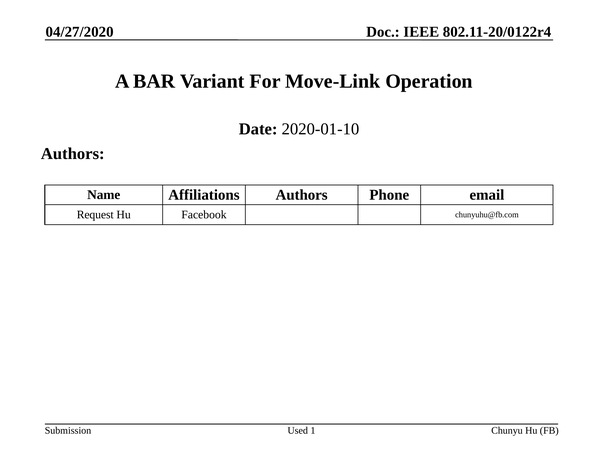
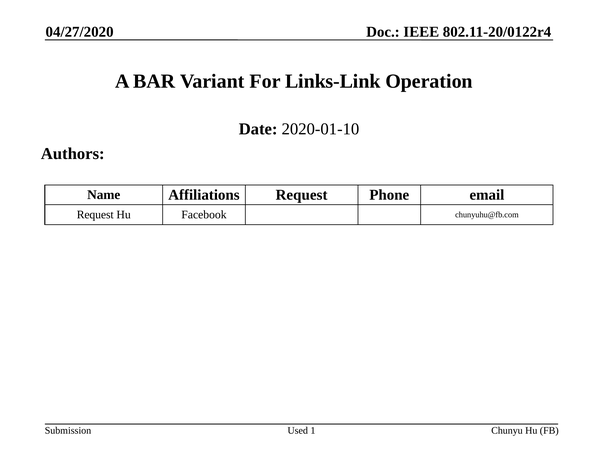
Move-Link: Move-Link -> Links-Link (333, 81)
Affiliations Authors: Authors -> Request (302, 195)
